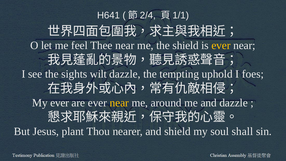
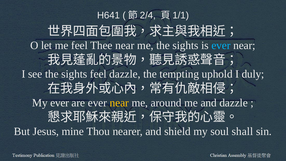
me the shield: shield -> sights (186, 45)
ever colour: yellow -> light blue (221, 45)
sights wilt: wilt -> feel (98, 74)
foes: foes -> duly (253, 74)
plant: plant -> mine (73, 131)
